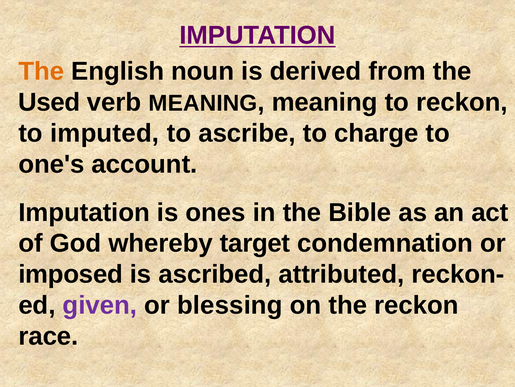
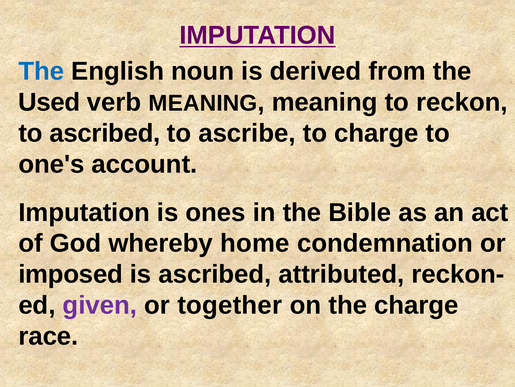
The colour: orange -> blue (41, 71)
to imputed: imputed -> ascribed (105, 133)
target: target -> home (255, 243)
blessing: blessing -> together (230, 305)
the reckon: reckon -> charge (416, 305)
